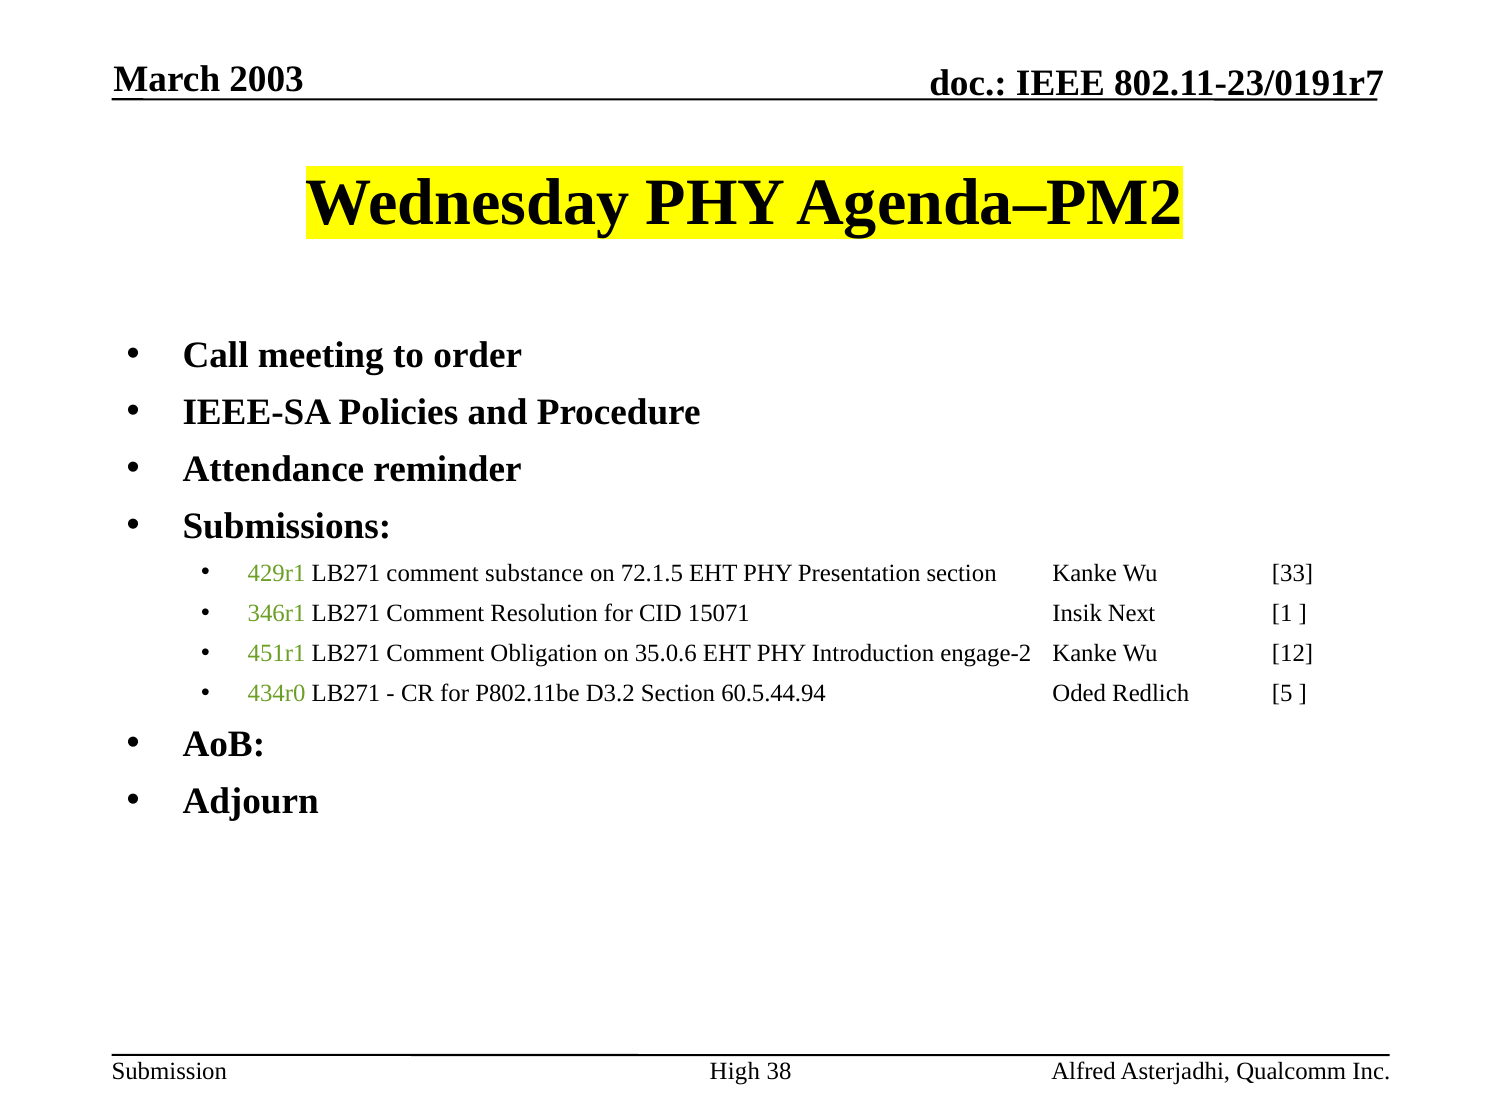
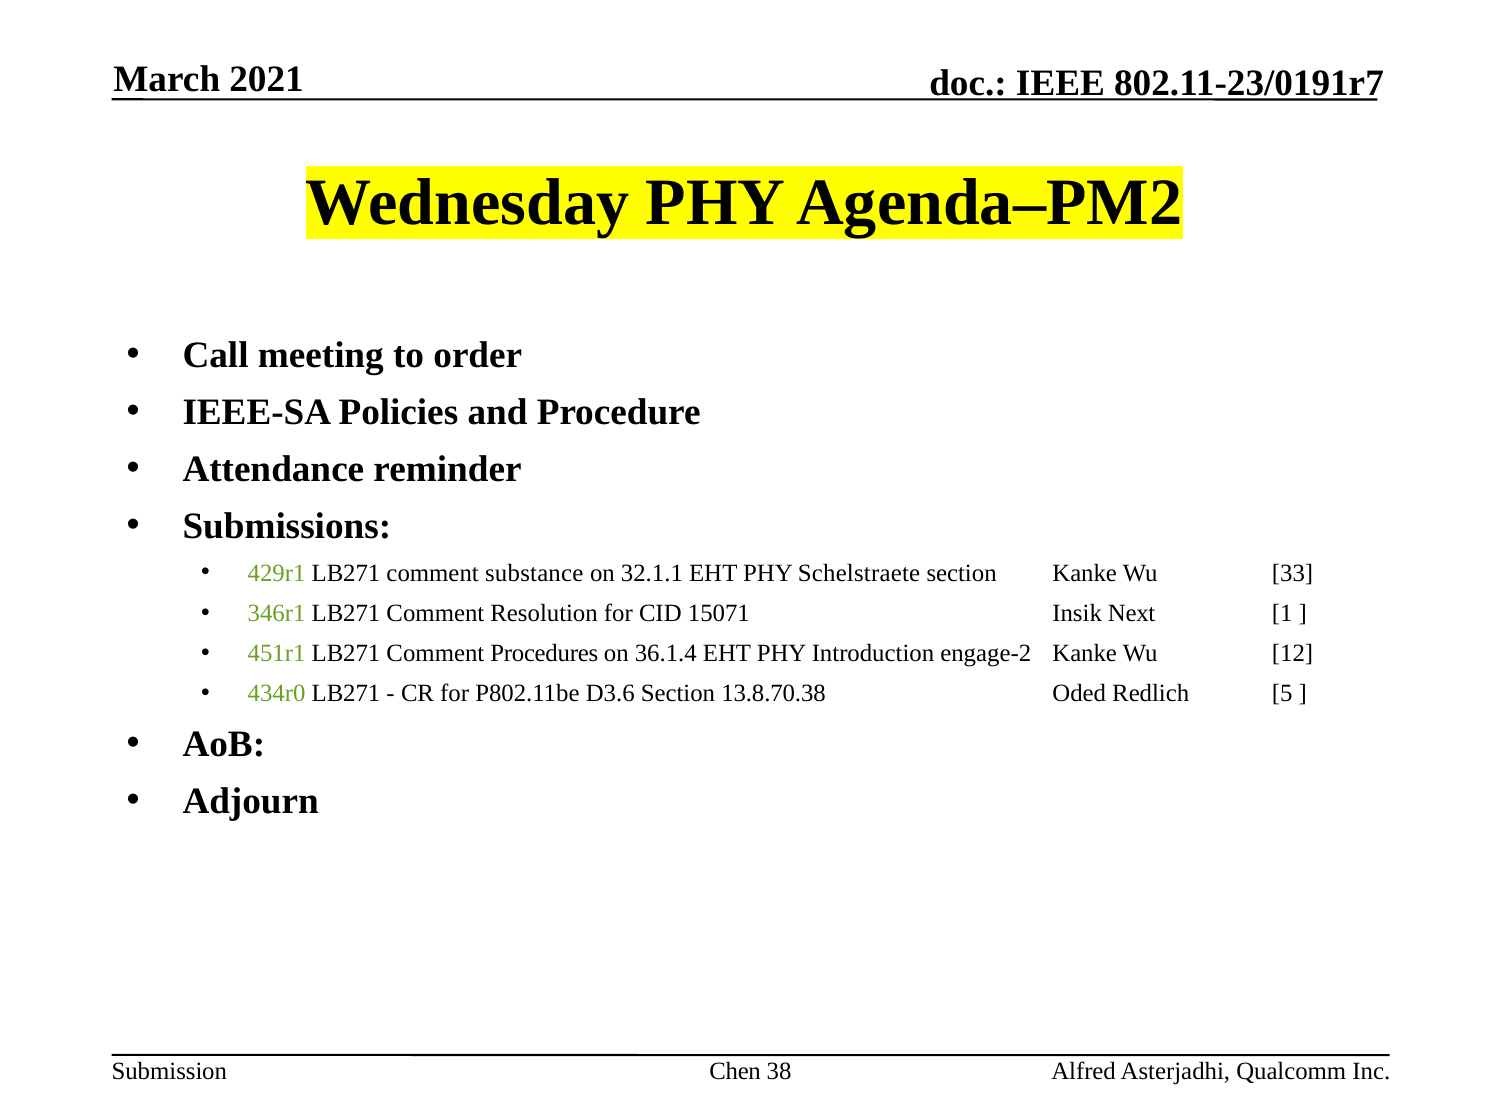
2003: 2003 -> 2021 (267, 79)
72.1.5: 72.1.5 -> 32.1.1 (652, 573)
Presentation: Presentation -> Schelstraete (859, 573)
Obligation: Obligation -> Procedures (544, 653)
35.0.6: 35.0.6 -> 36.1.4 (666, 653)
D3.2: D3.2 -> D3.6 (610, 693)
60.5.44.94: 60.5.44.94 -> 13.8.70.38 (774, 693)
High: High -> Chen (735, 1071)
